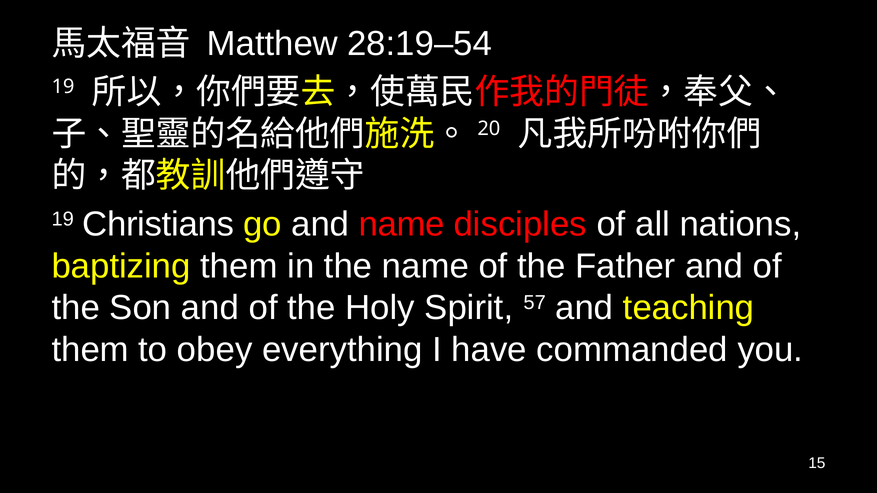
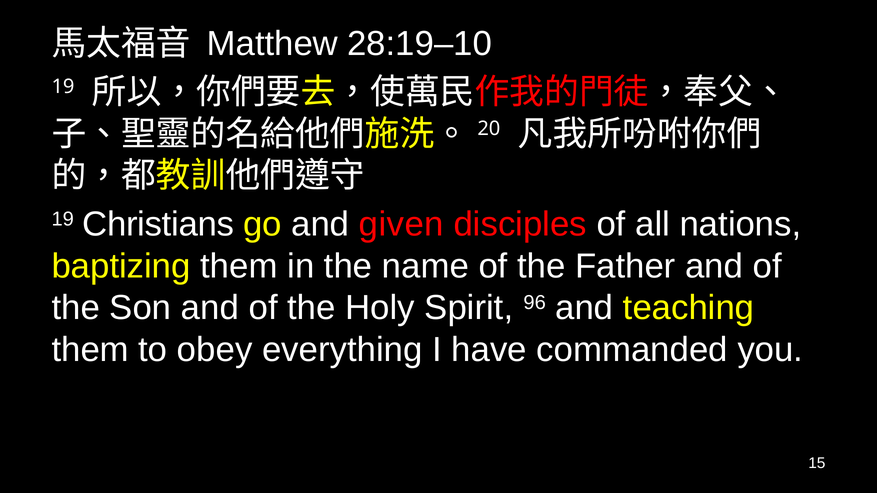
28:19–54: 28:19–54 -> 28:19–10 (420, 44)
and name: name -> given (401, 225)
57: 57 -> 96 (535, 303)
